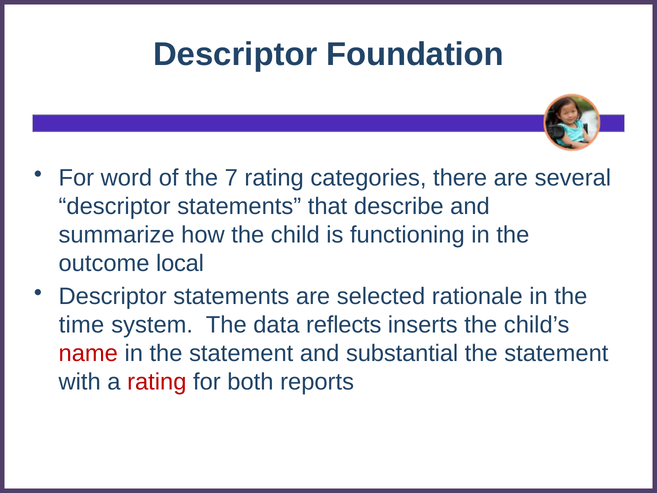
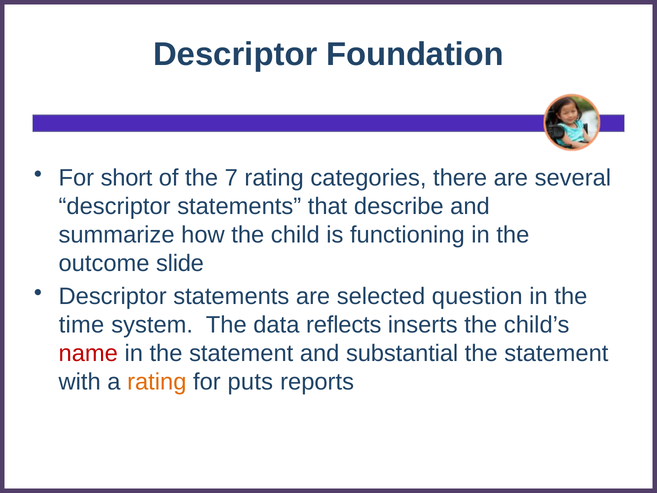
word: word -> short (127, 178)
local: local -> slide (180, 263)
rationale: rationale -> question (477, 296)
rating colour: red -> orange (157, 382)
both: both -> puts (250, 382)
